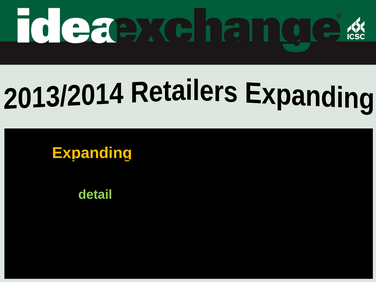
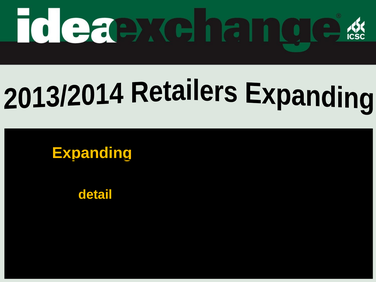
detail colour: light green -> yellow (95, 194)
